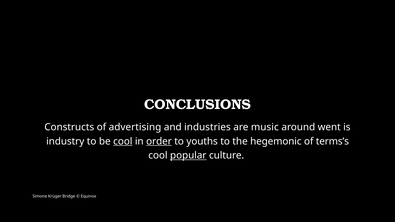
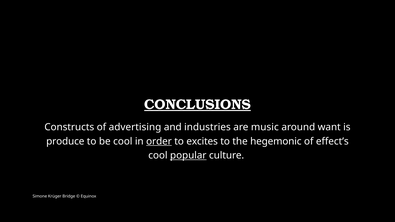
CONCLUSIONS underline: none -> present (197, 105)
went: went -> want (329, 127)
industry: industry -> produce (65, 141)
cool underline: present -> none (123, 141)
youths: youths -> excites (202, 141)
terms’s: terms’s -> effect’s (332, 141)
